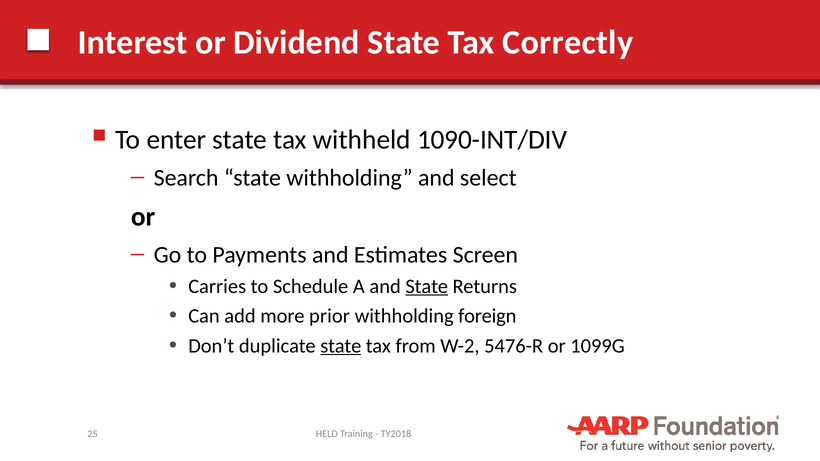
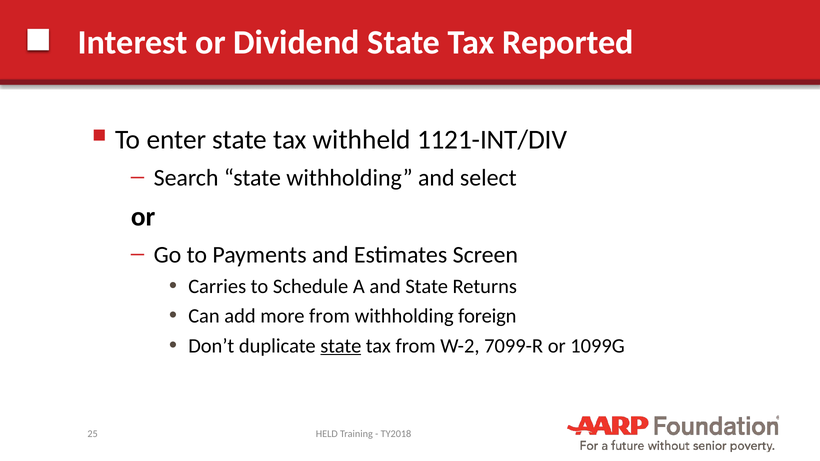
Correctly: Correctly -> Reported (568, 43)
1090-INT/DIV: 1090-INT/DIV -> 1121-INT/DIV (492, 140)
State underline: present -> none (427, 286)
more prior: prior -> from (330, 316)
5476-R: 5476-R -> 7099-R (514, 346)
